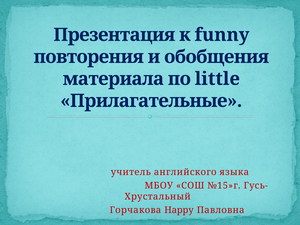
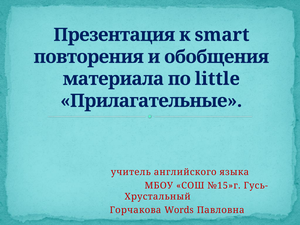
funny: funny -> smart (222, 35)
Happy: Happy -> Words (179, 210)
